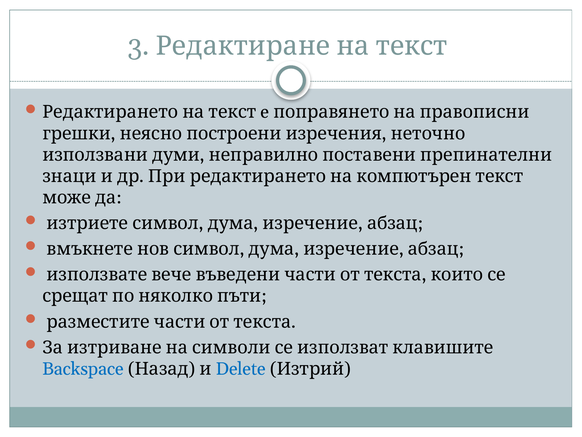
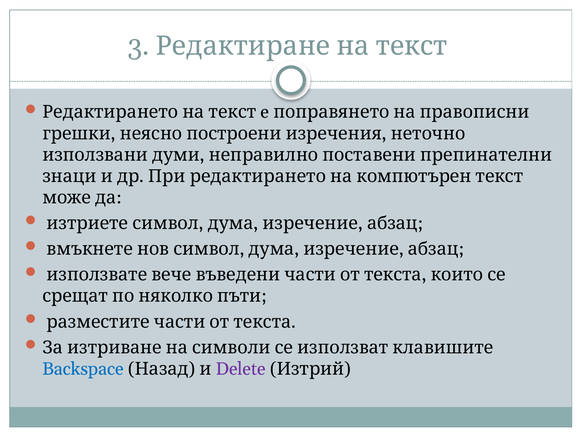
Delete colour: blue -> purple (241, 369)
